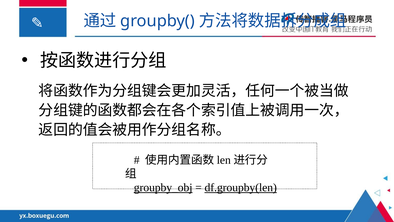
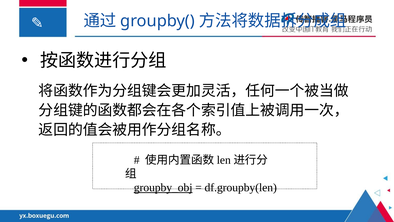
df.groupby(len underline: present -> none (241, 187)
